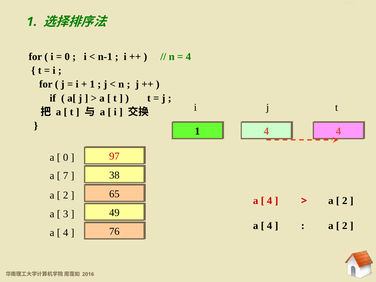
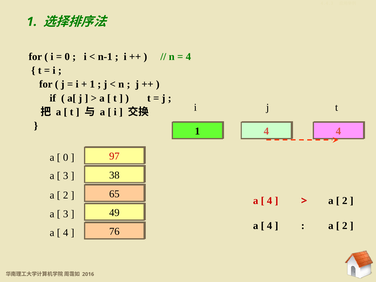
7: 7 -> 3 (66, 176)
